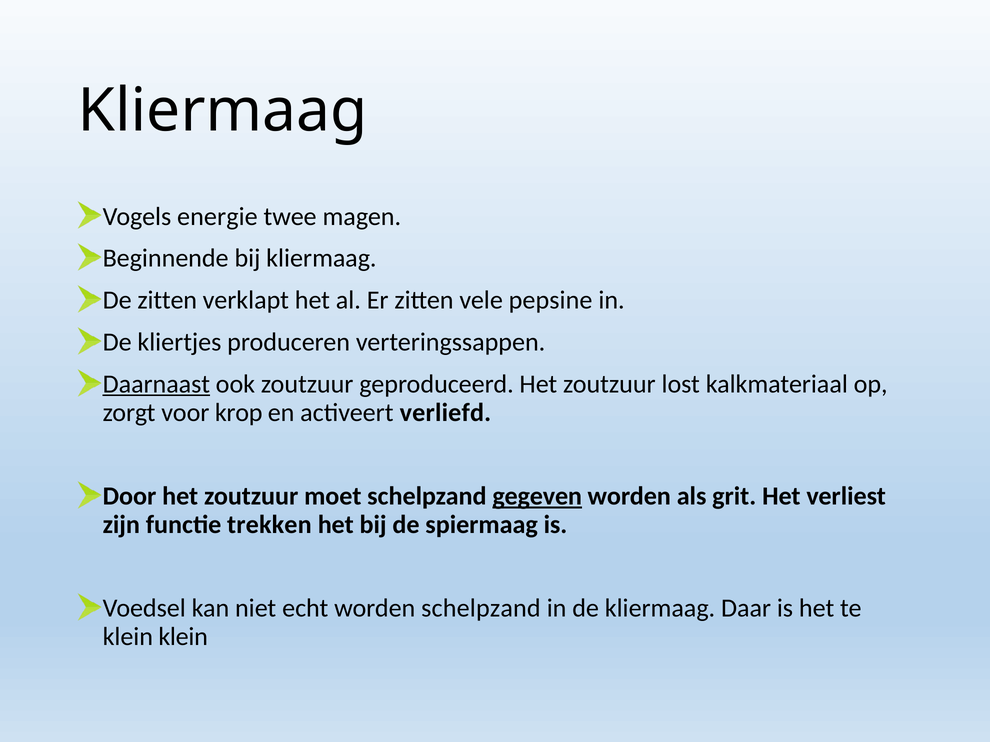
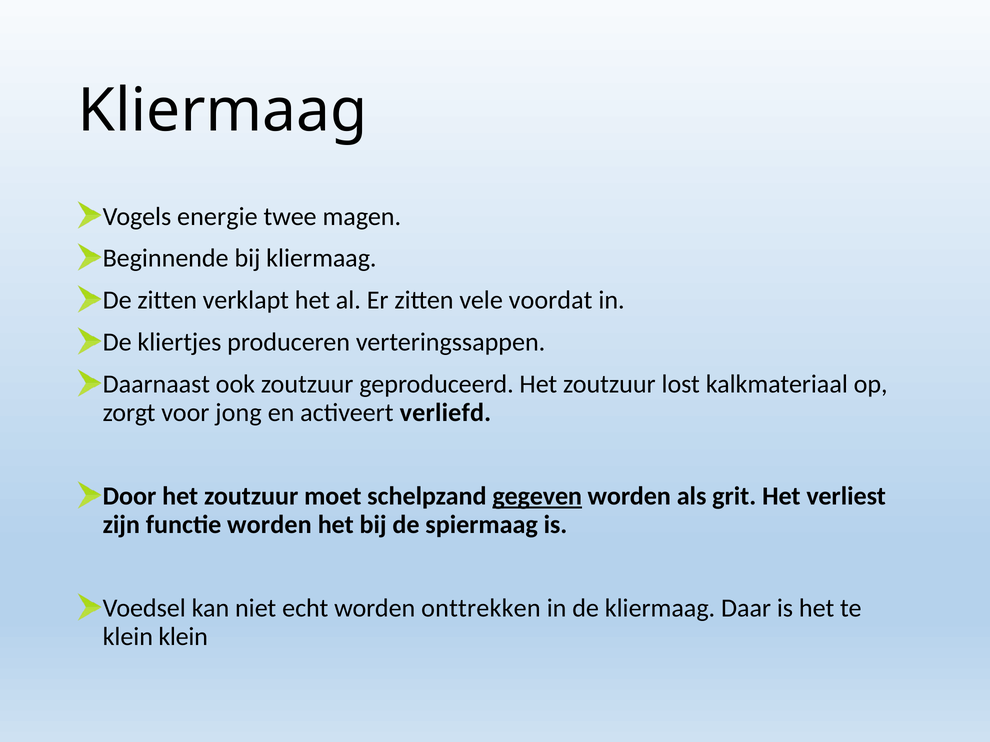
pepsine: pepsine -> voordat (551, 301)
Daarnaast underline: present -> none (156, 384)
krop: krop -> jong (239, 413)
functie trekken: trekken -> worden (269, 525)
worden schelpzand: schelpzand -> onttrekken (481, 609)
